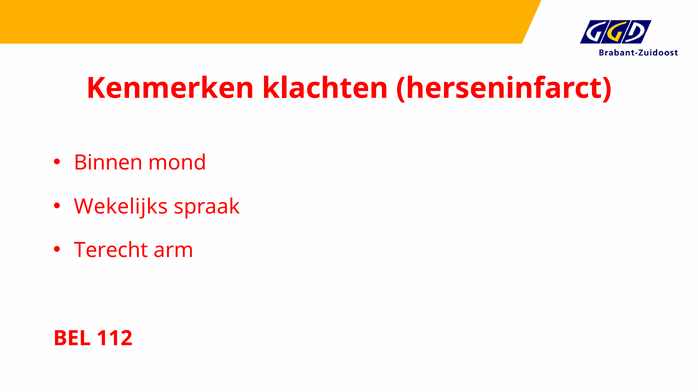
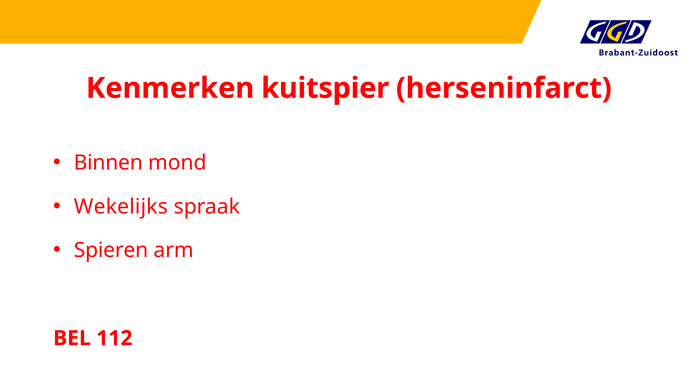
klachten: klachten -> kuitspier (325, 88)
Terecht: Terecht -> Spieren (111, 251)
